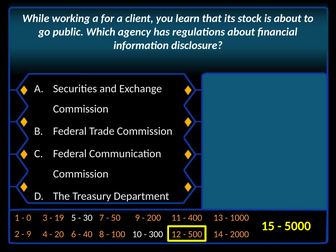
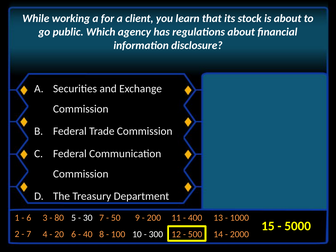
0: 0 -> 6 (29, 218)
19: 19 -> 80 (59, 218)
9: 9 -> 7 (29, 234)
